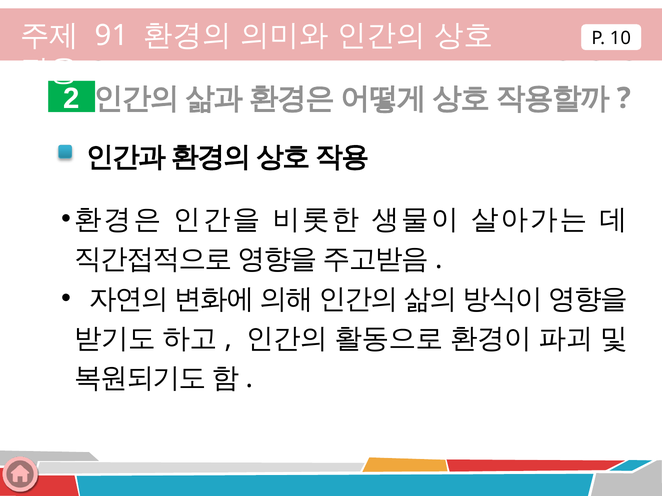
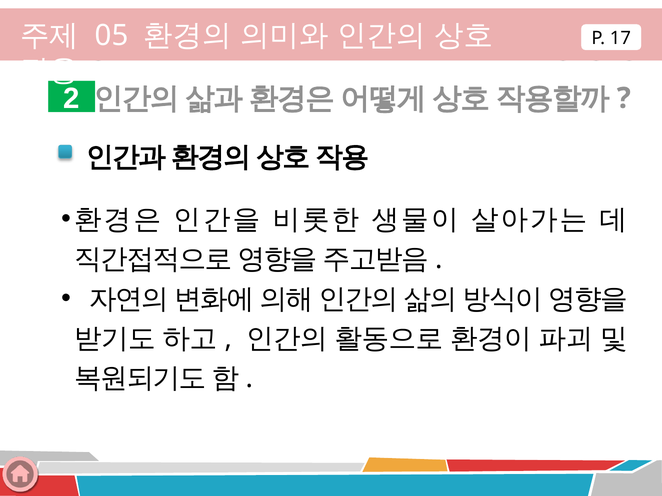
91: 91 -> 05 (112, 36)
10: 10 -> 17 (620, 38)
